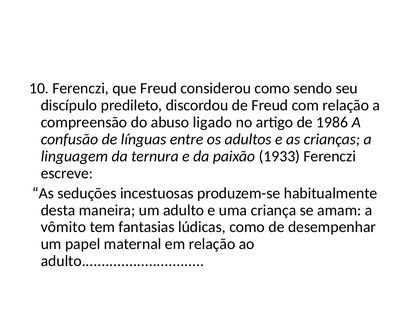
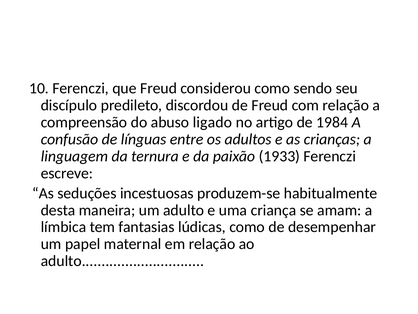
1986: 1986 -> 1984 (332, 122)
vômito: vômito -> límbica (63, 227)
